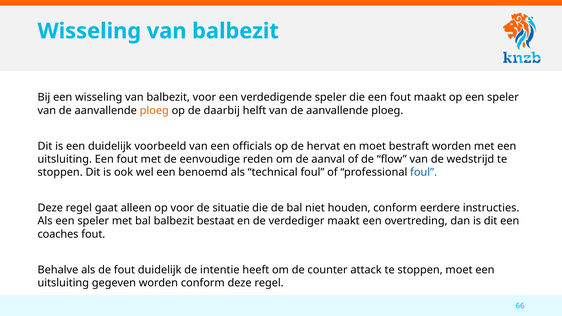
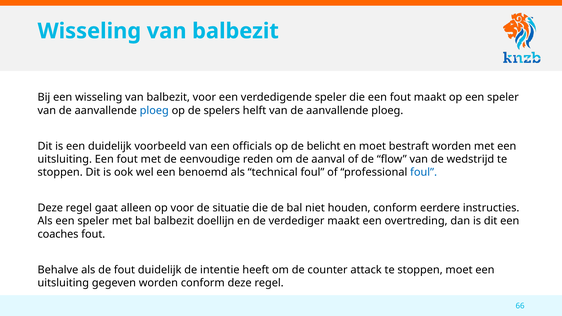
ploeg colour: orange -> blue (154, 111)
daarbij: daarbij -> spelers (222, 111)
hervat: hervat -> belicht (324, 146)
bestaat: bestaat -> doellijn (216, 221)
